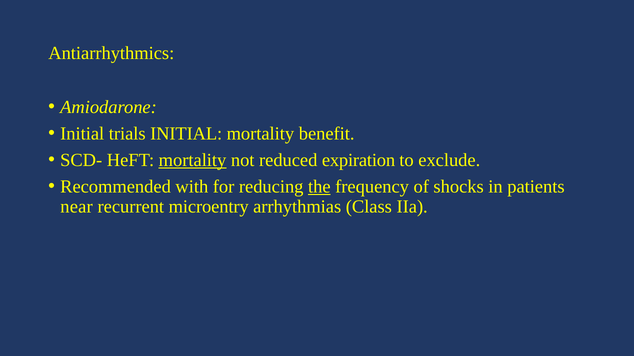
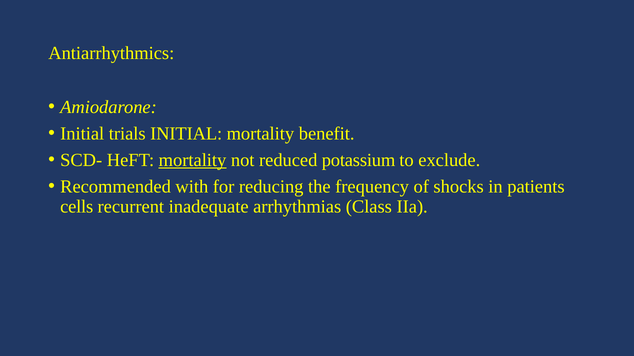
expiration: expiration -> potassium (359, 160)
the underline: present -> none (319, 187)
near: near -> cells (77, 207)
microentry: microentry -> inadequate (209, 207)
